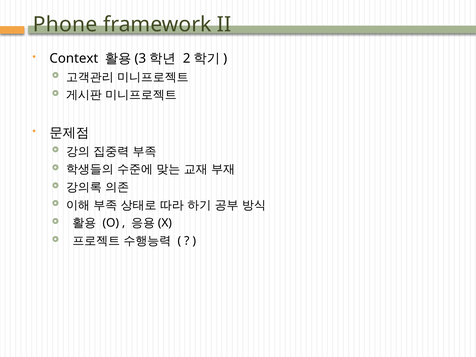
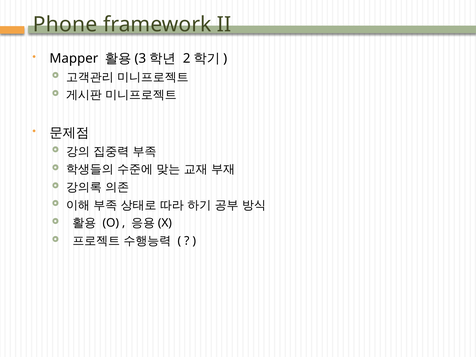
Context: Context -> Mapper (74, 59)
